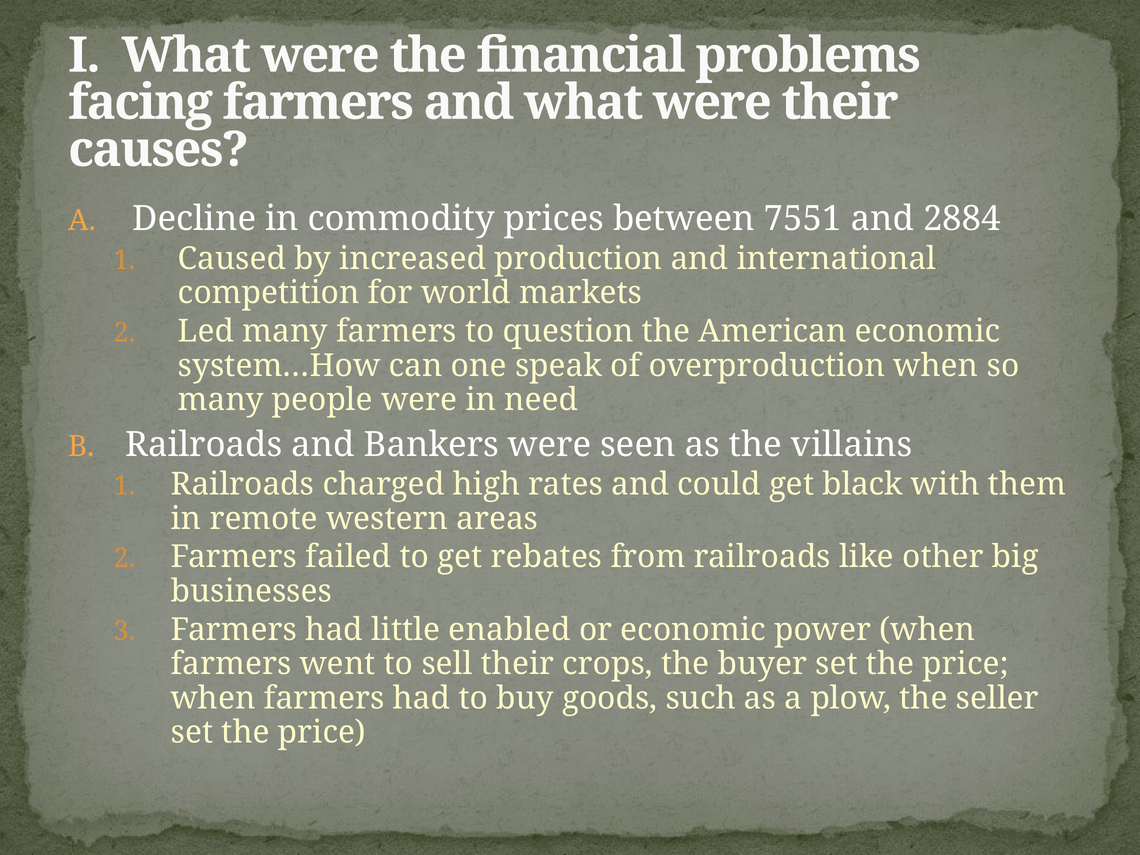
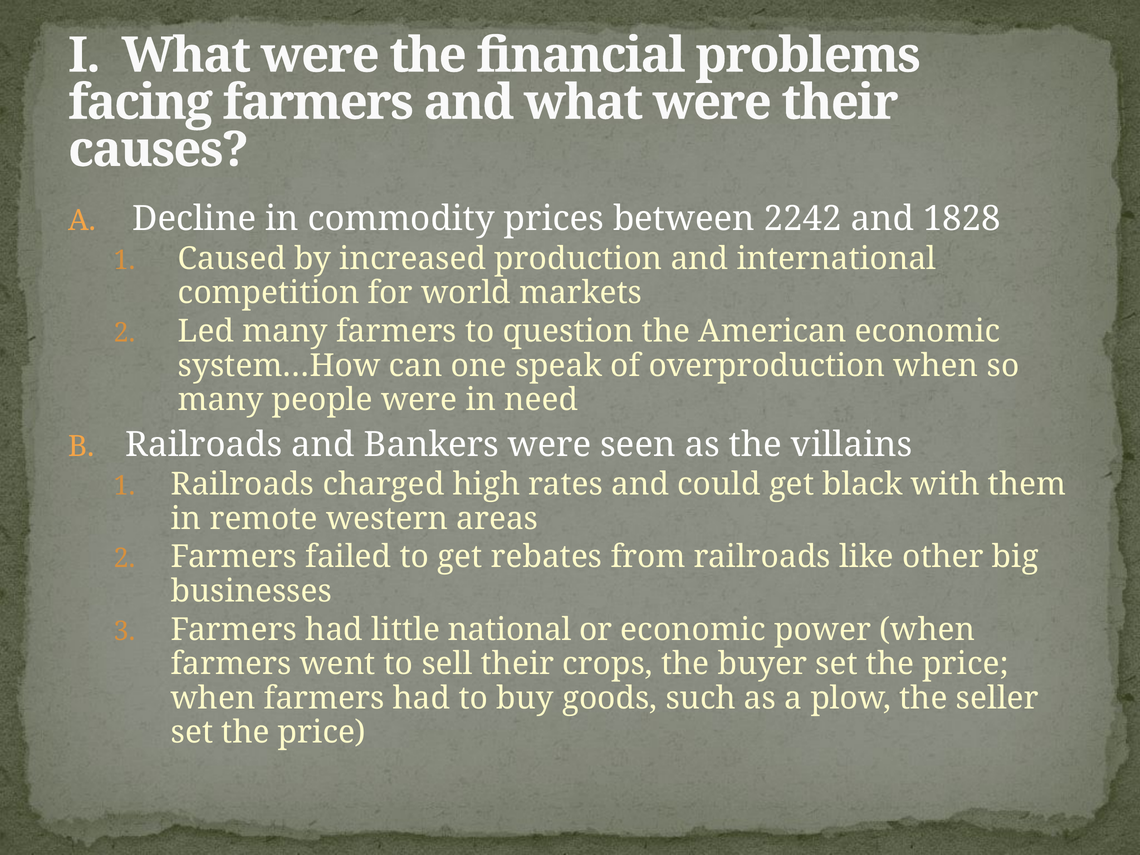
7551: 7551 -> 2242 (803, 219)
2884: 2884 -> 1828 (962, 219)
enabled: enabled -> national (510, 630)
